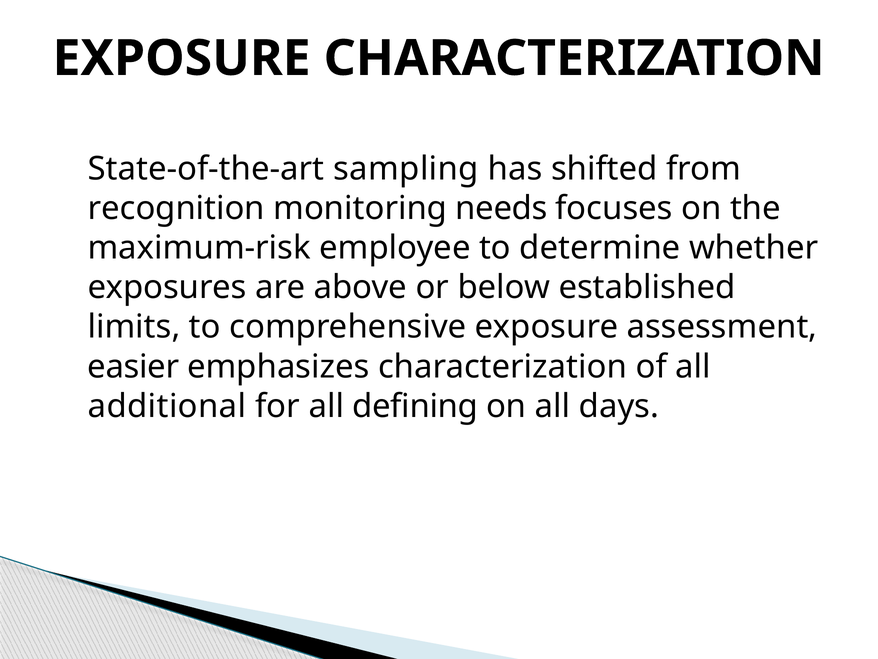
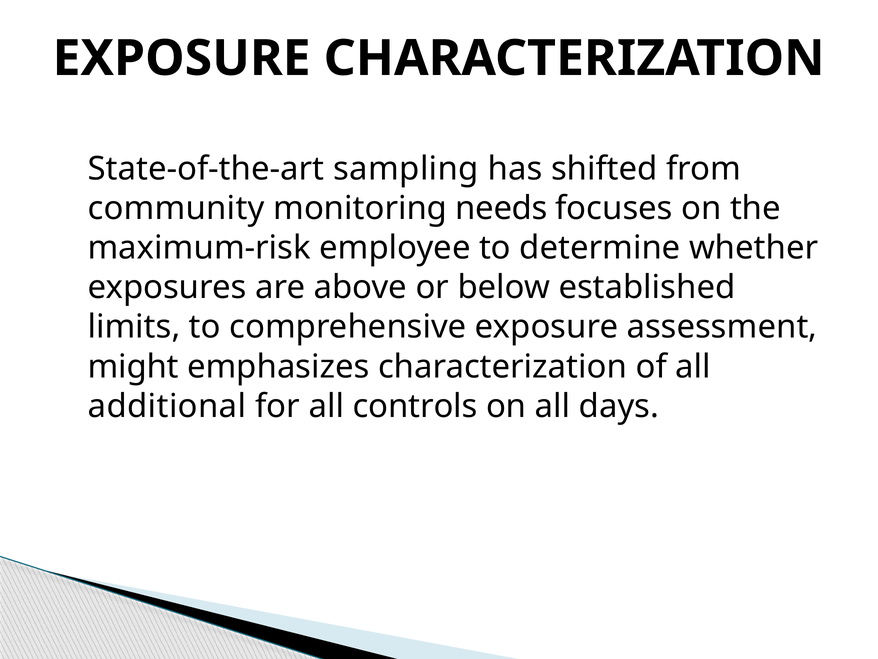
recognition: recognition -> community (176, 208)
easier: easier -> might (133, 366)
defining: defining -> controls (415, 406)
